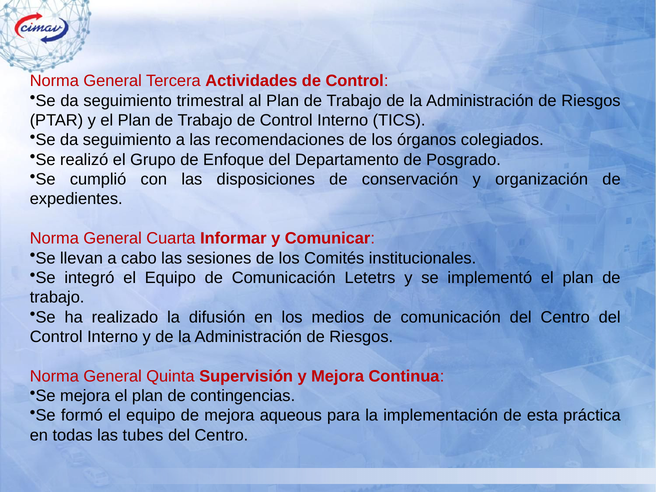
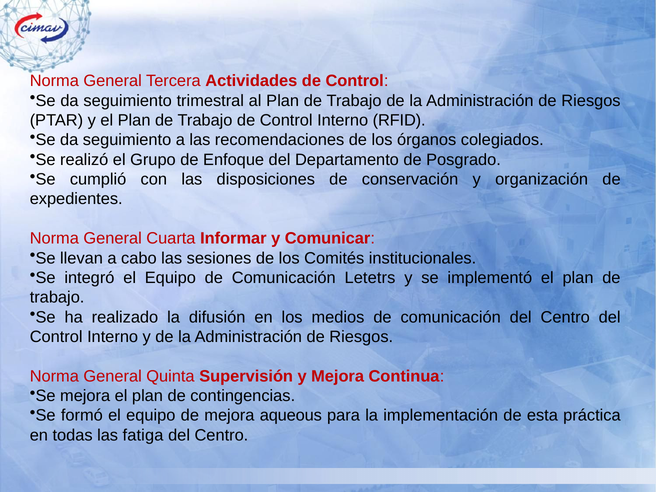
TICS: TICS -> RFID (399, 120)
tubes: tubes -> fatiga (143, 435)
